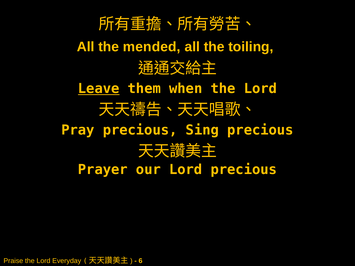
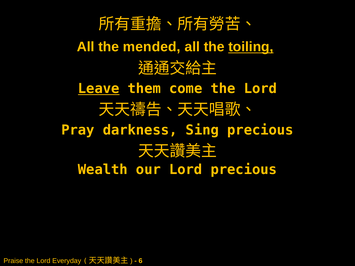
toiling underline: none -> present (251, 47)
when: when -> come (186, 89)
Pray precious: precious -> darkness (140, 130)
Prayer: Prayer -> Wealth (103, 170)
